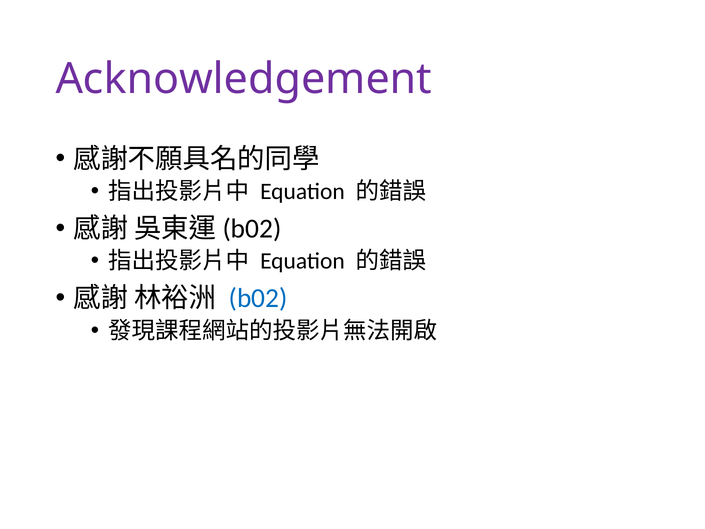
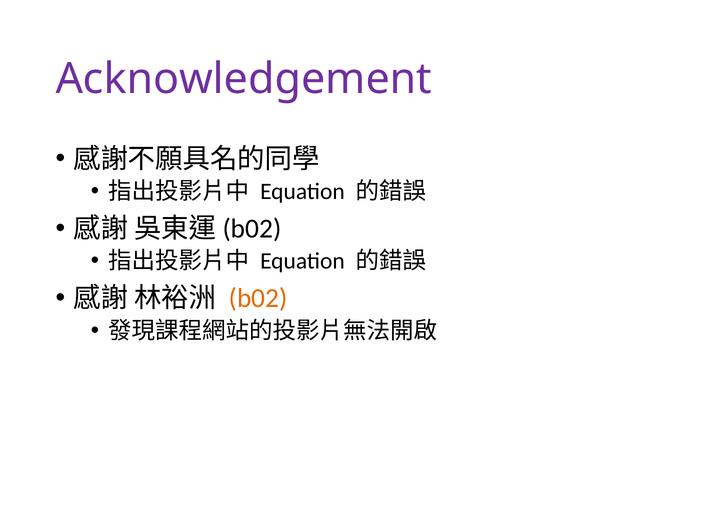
b02 colour: blue -> orange (258, 298)
